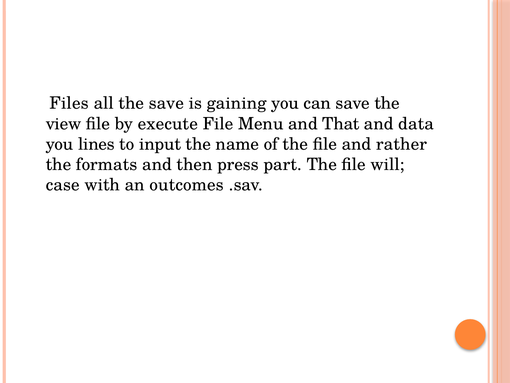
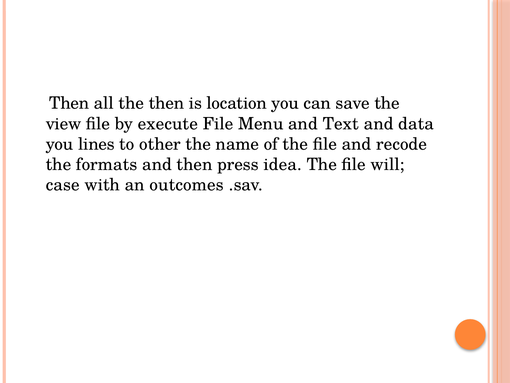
Files: Files -> Then (69, 103)
the save: save -> then (166, 103)
gaining: gaining -> location (237, 103)
That: That -> Text (341, 124)
input: input -> other (160, 144)
rather: rather -> recode (402, 144)
part: part -> idea (283, 164)
